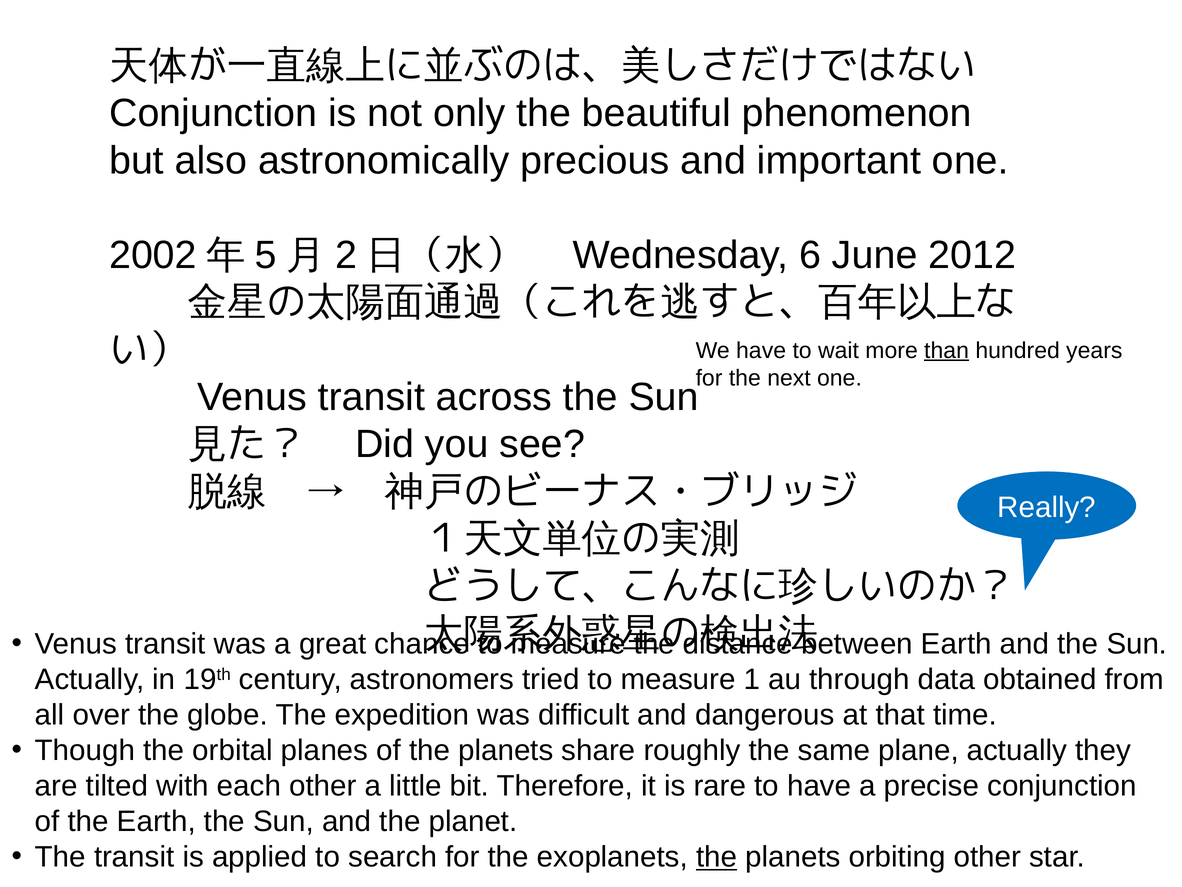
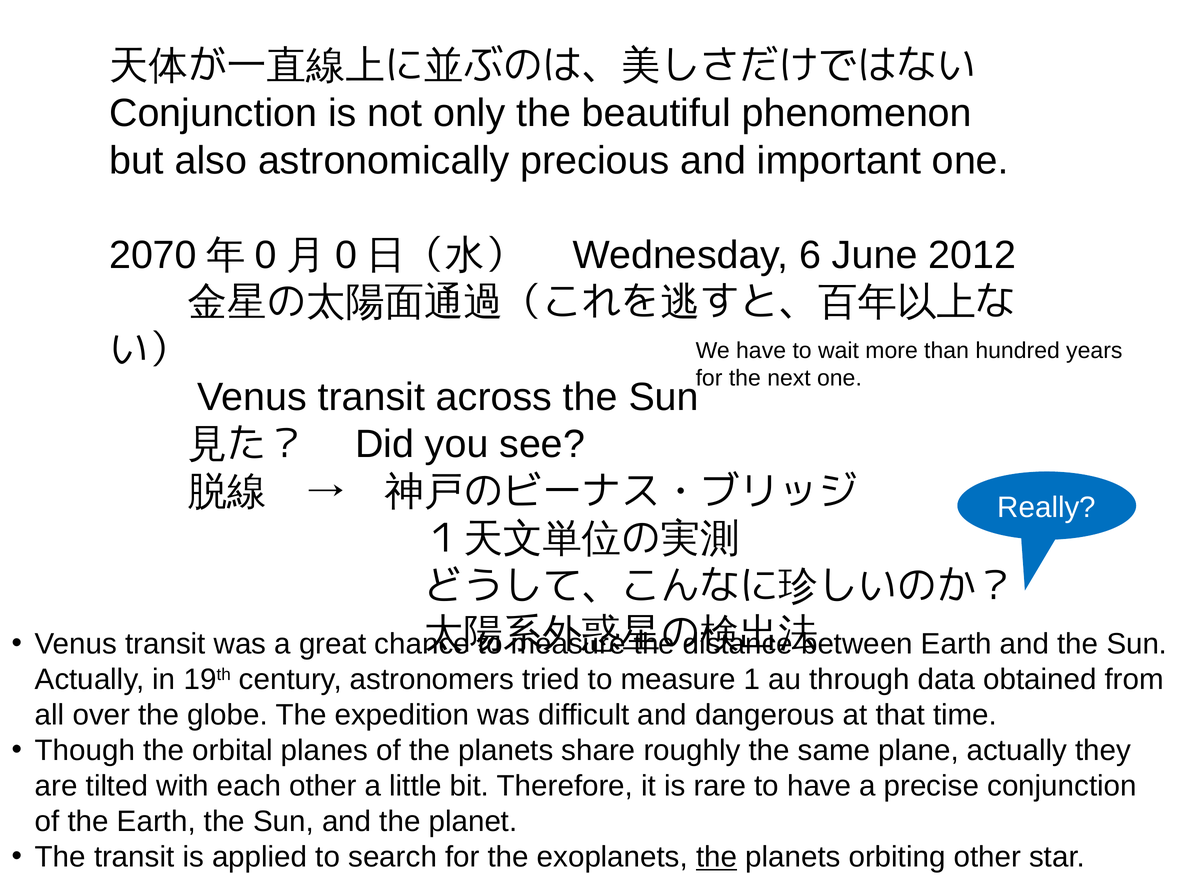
2002: 2002 -> 2070 (153, 255)
5: 5 -> 0 (266, 255)
2: 2 -> 0 (346, 255)
than underline: present -> none (947, 350)
